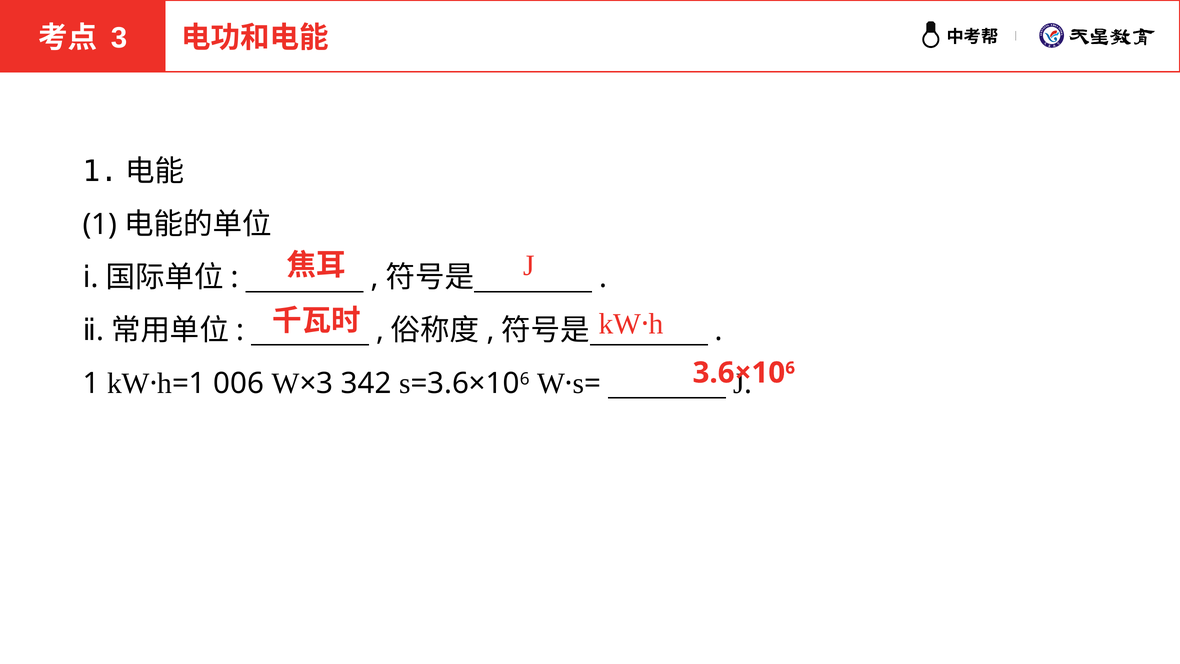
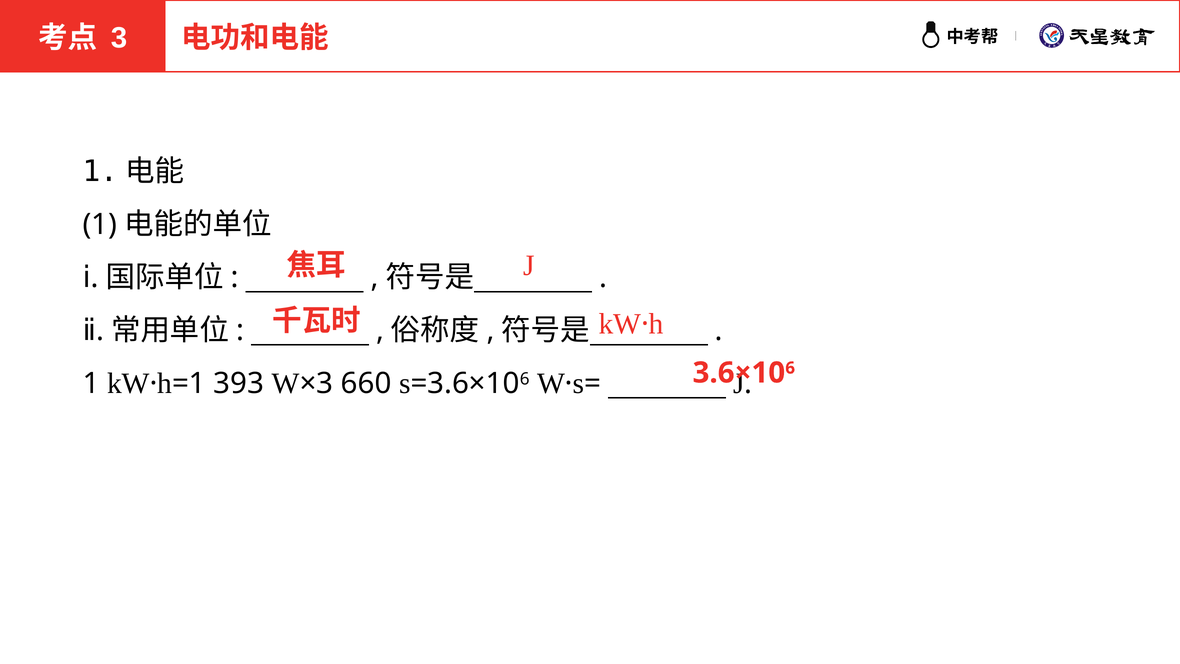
006: 006 -> 393 (239, 384)
342: 342 -> 660 (366, 384)
